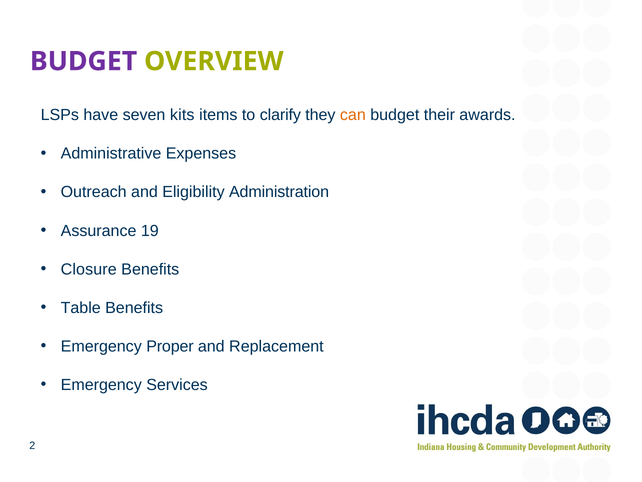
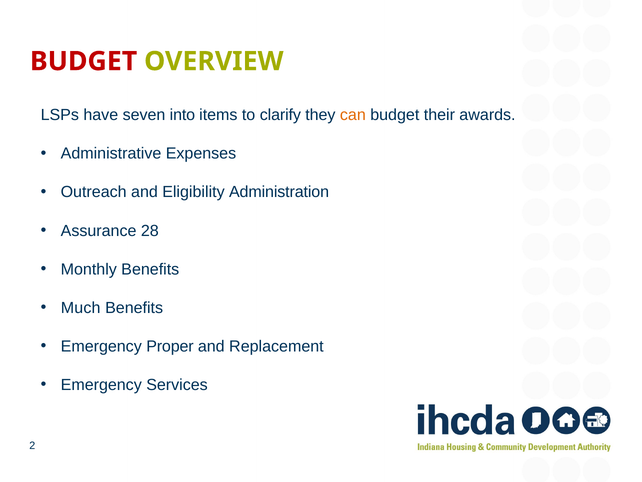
BUDGET colour: purple -> red (84, 61)
kits: kits -> into (182, 115)
19: 19 -> 28 (150, 230)
Closure: Closure -> Monthly (89, 269)
Table: Table -> Much (81, 308)
